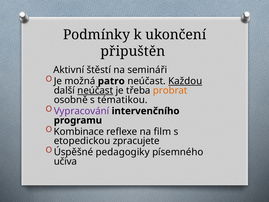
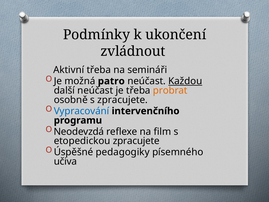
připuštěn: připuštěn -> zvládnout (133, 51)
Aktivní štěstí: štěstí -> třeba (99, 70)
neúčast underline: present -> none (95, 90)
s tématikou: tématikou -> zpracujete (123, 100)
Vypracování colour: purple -> blue (81, 111)
Kombinace: Kombinace -> Neodevzdá (79, 131)
